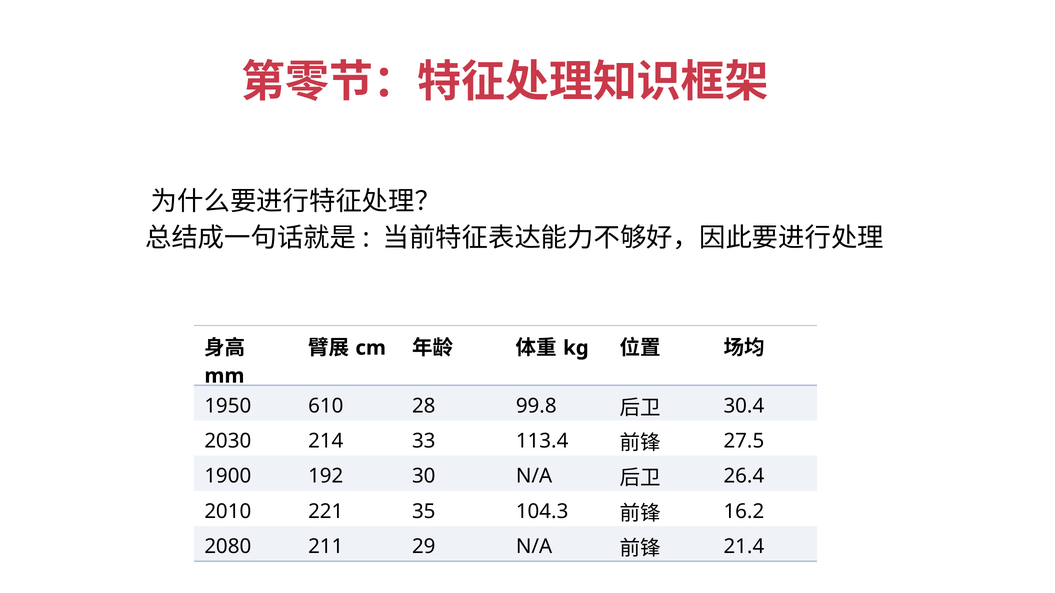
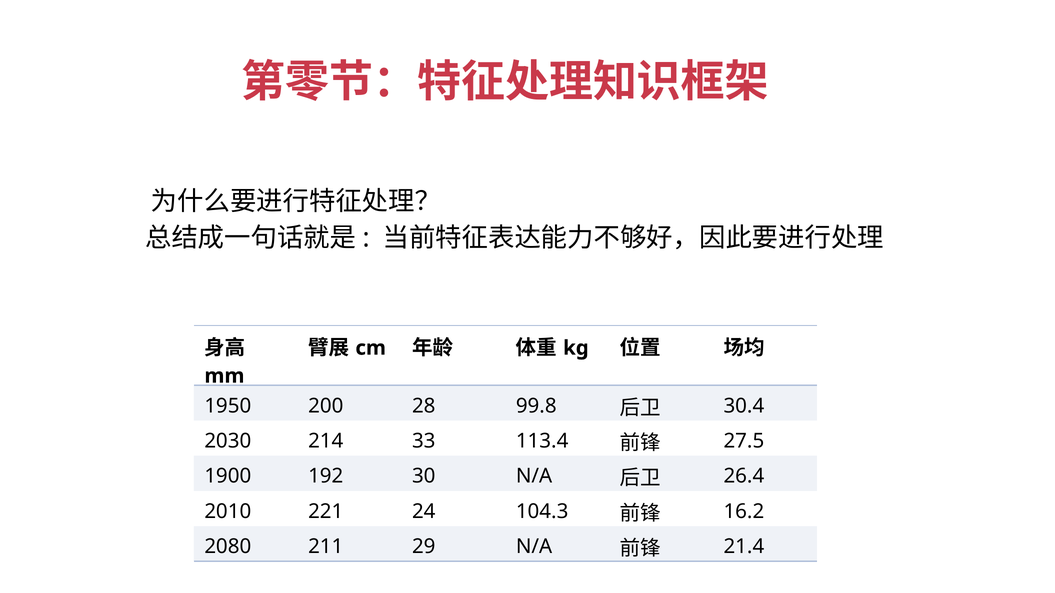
610: 610 -> 200 (326, 406)
35: 35 -> 24 (424, 512)
